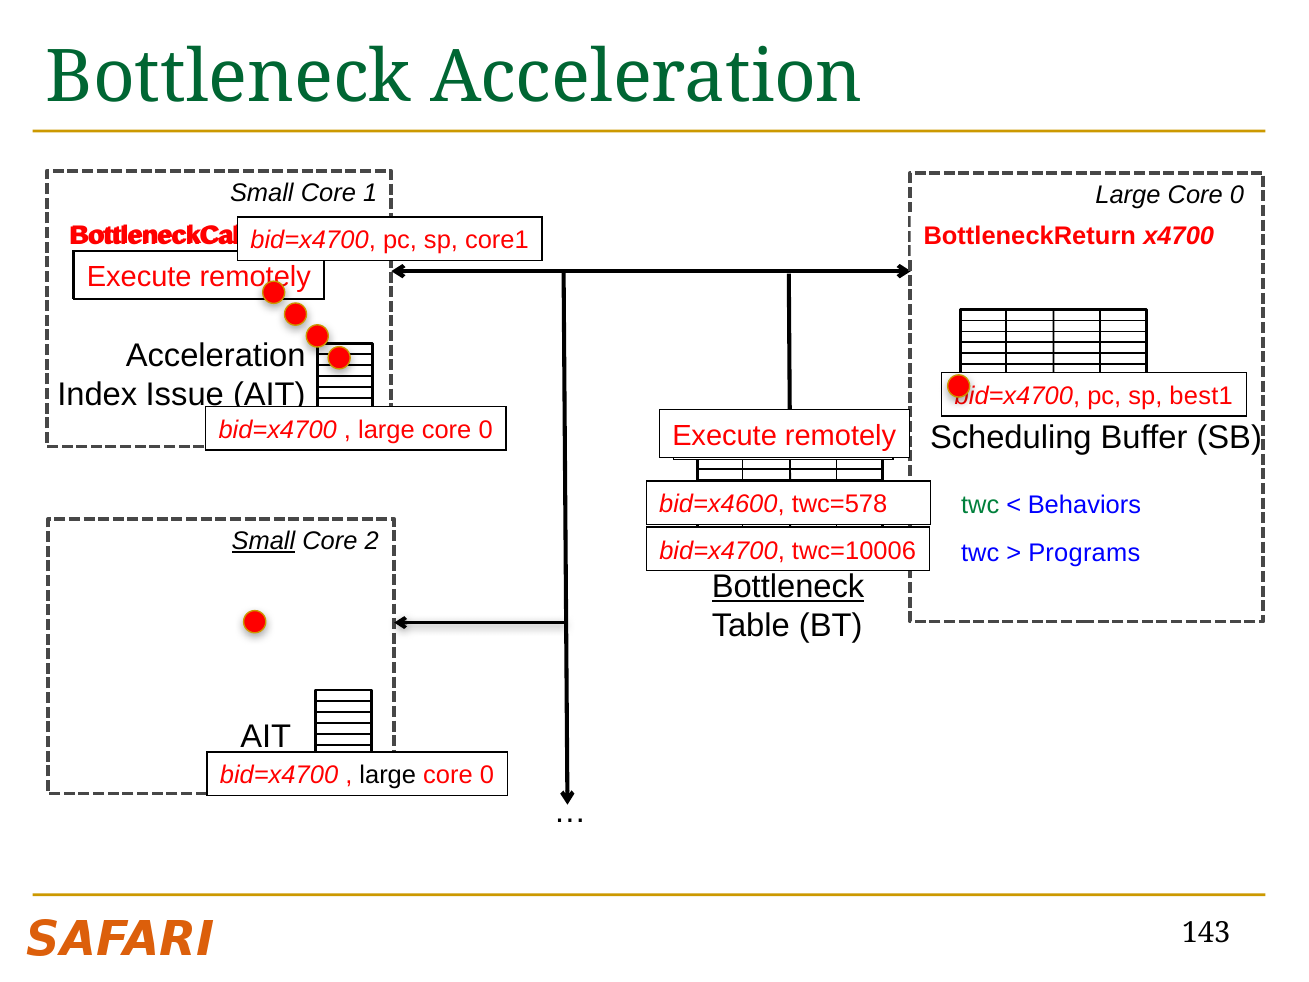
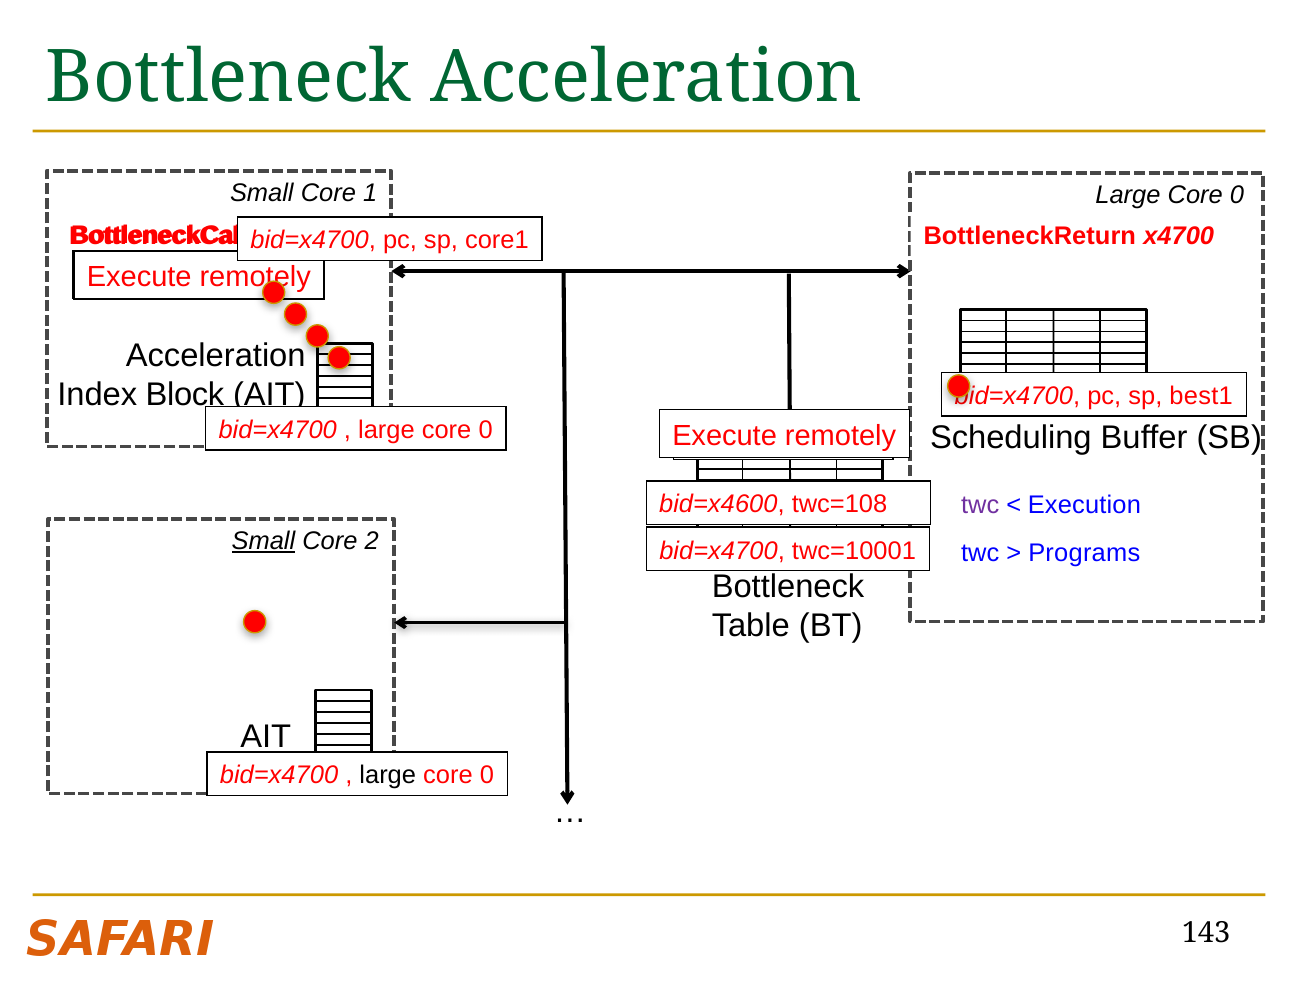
Issue: Issue -> Block (185, 395)
twc colour: green -> purple (980, 505)
Behaviors: Behaviors -> Execution (1084, 505)
twc=578: twc=578 -> twc=108 (840, 504)
twc=10006: twc=10006 -> twc=10001 (854, 550)
Bottleneck underline: present -> none (788, 587)
